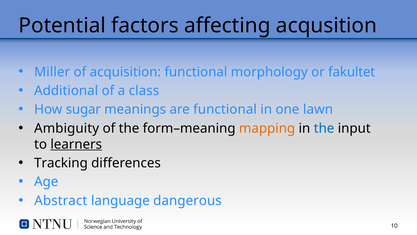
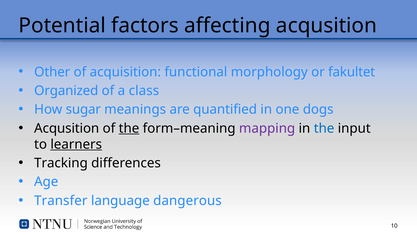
Miller: Miller -> Other (52, 72)
Additional: Additional -> Organized (66, 91)
are functional: functional -> quantified (225, 109)
lawn: lawn -> dogs (318, 109)
Ambiguity: Ambiguity -> Acqusition (67, 128)
the underline: none -> present (129, 128)
mapping colour: orange -> purple (267, 128)
Abstract: Abstract -> Transfer (61, 200)
